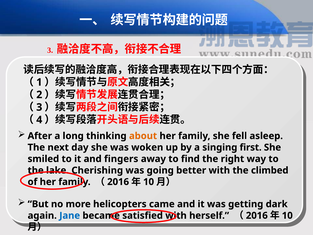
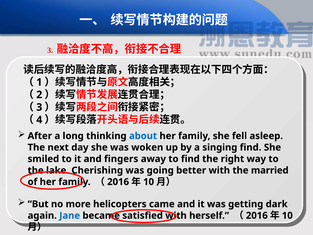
about colour: orange -> blue (143, 136)
singing first: first -> find (251, 147)
climbed: climbed -> married (270, 170)
